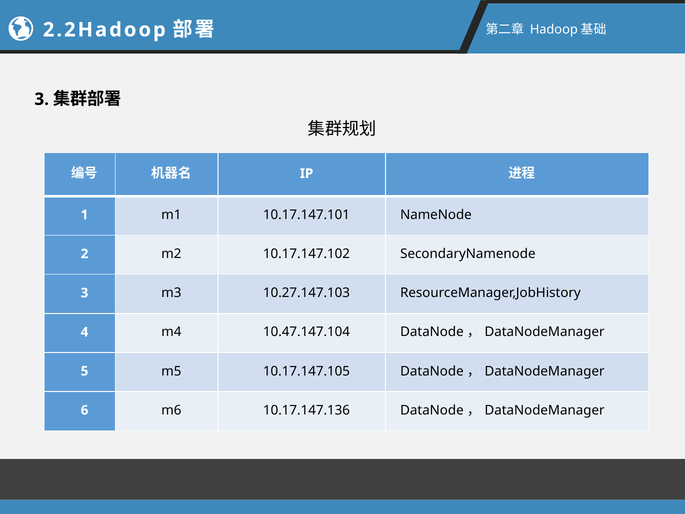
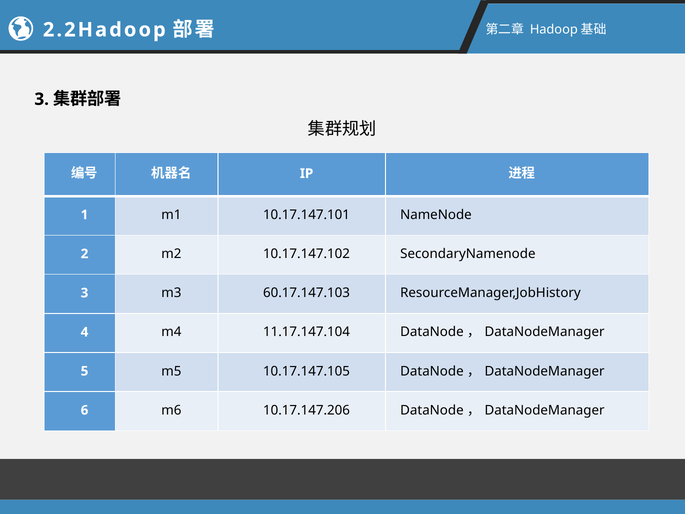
10.27.147.103: 10.27.147.103 -> 60.17.147.103 (306, 293)
10.47.147.104: 10.47.147.104 -> 11.17.147.104 (306, 332)
10.17.147.136: 10.17.147.136 -> 10.17.147.206 (306, 410)
